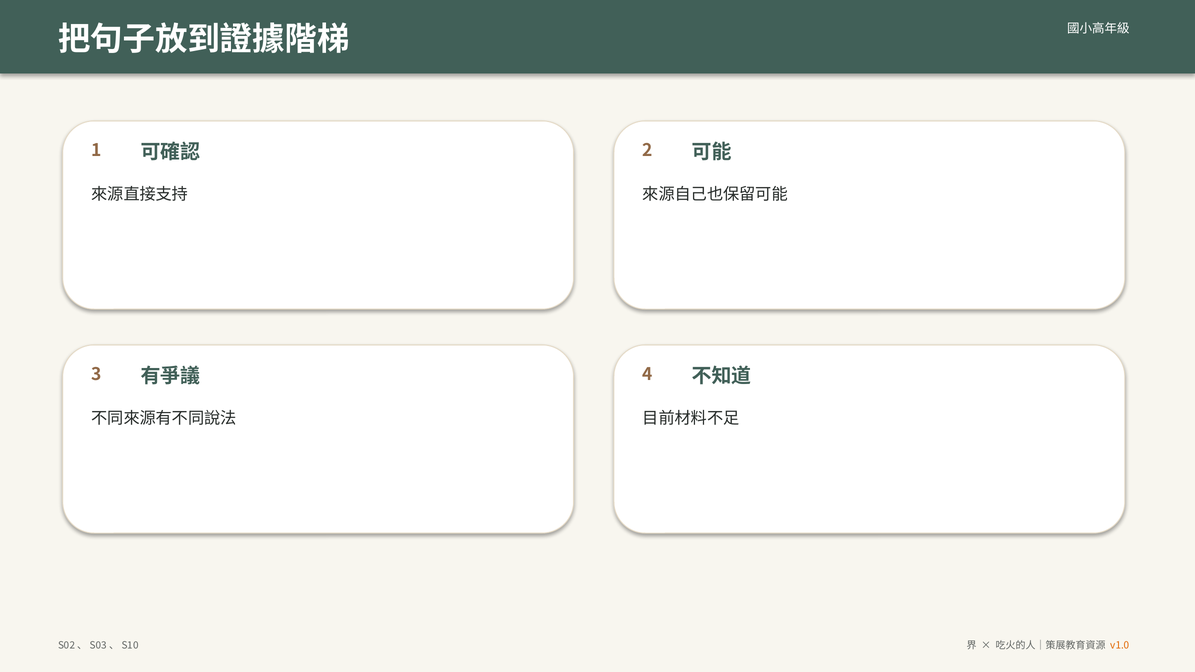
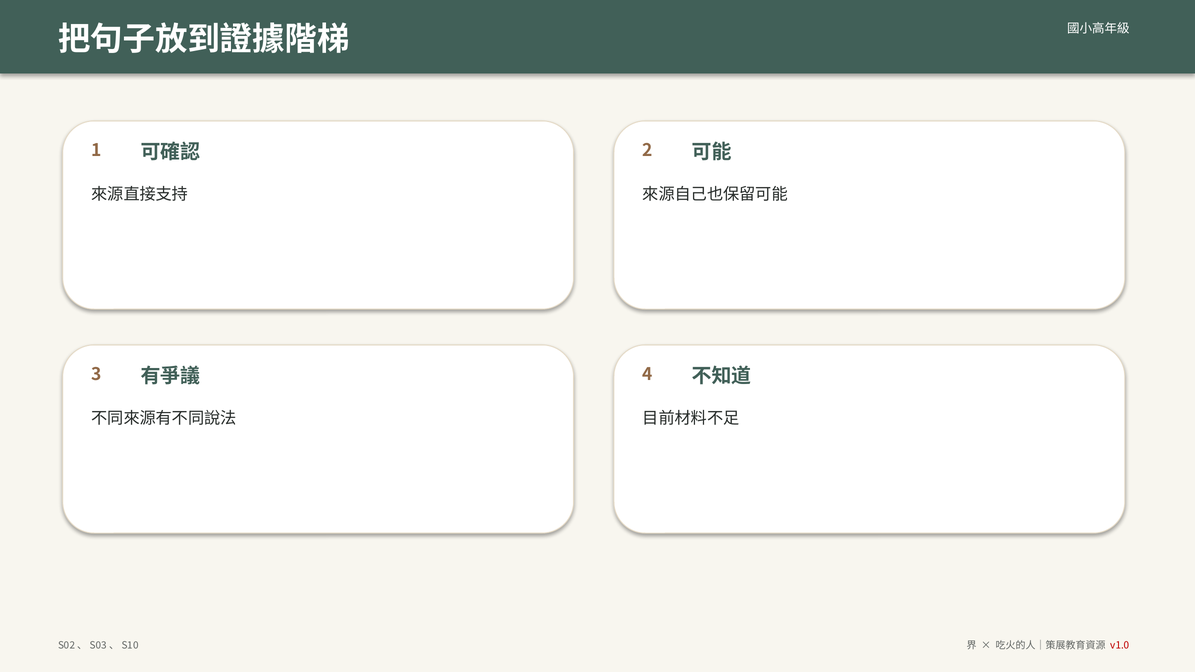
v1.0 colour: orange -> red (1120, 646)
